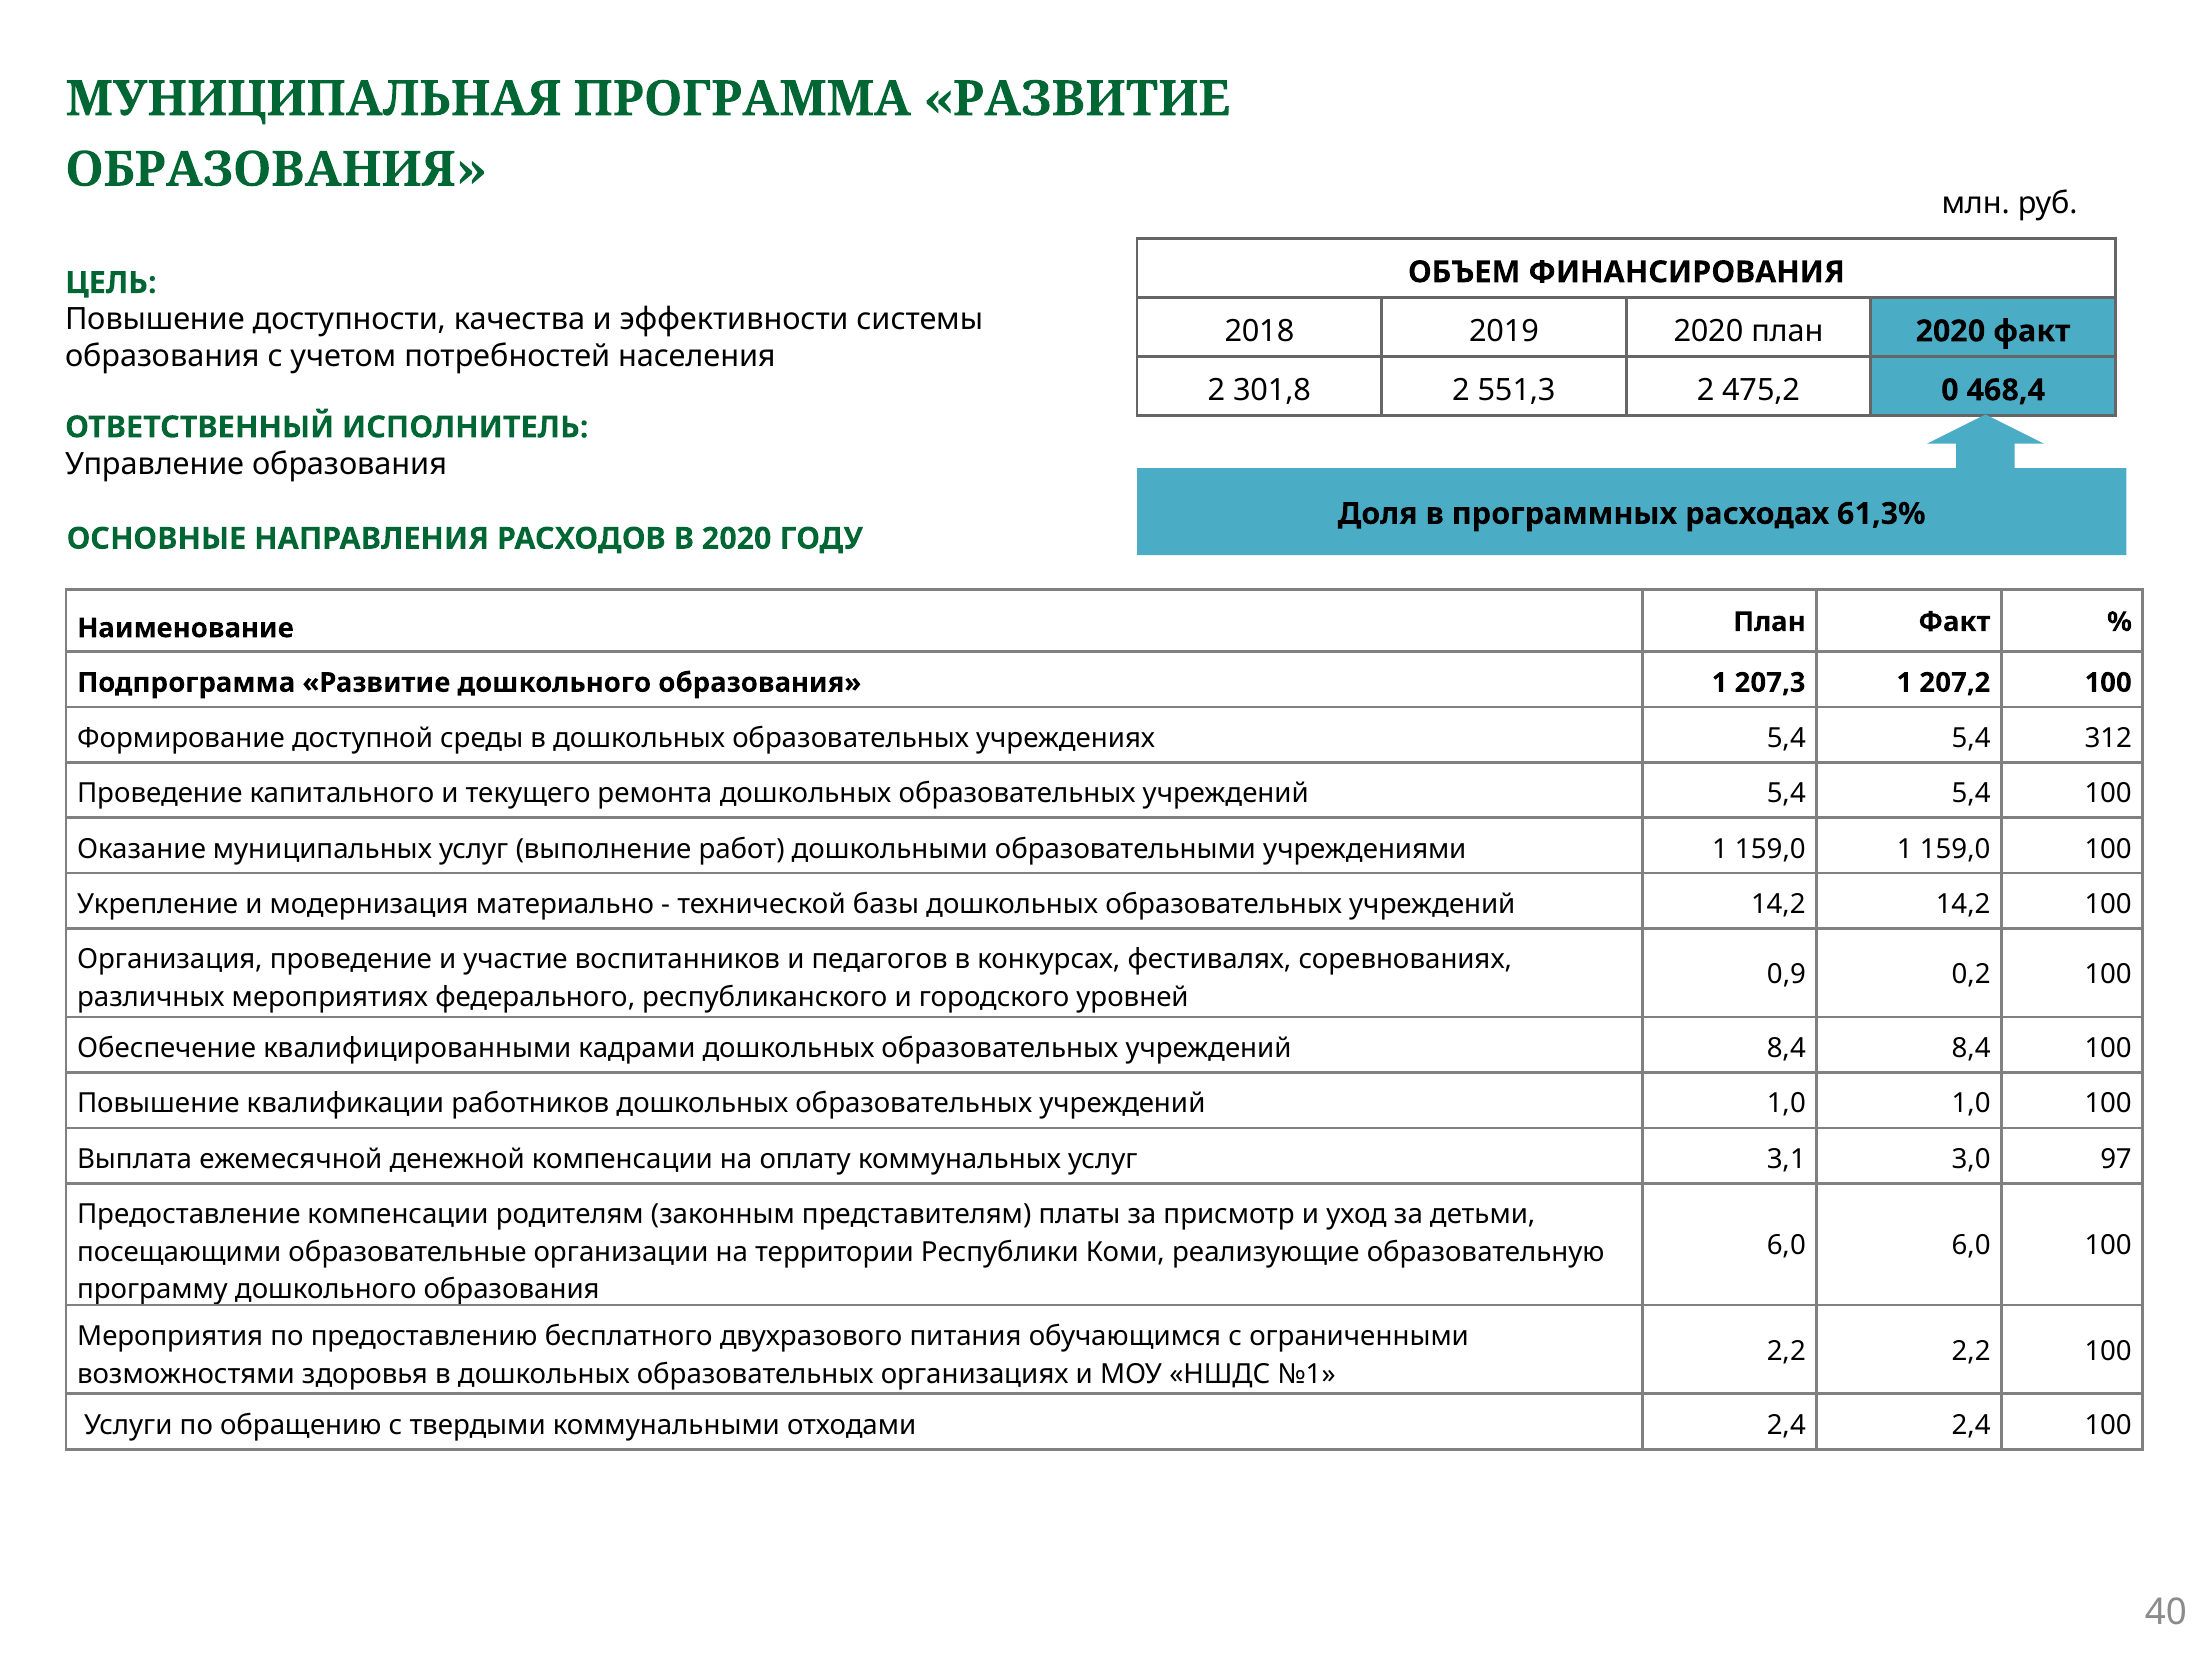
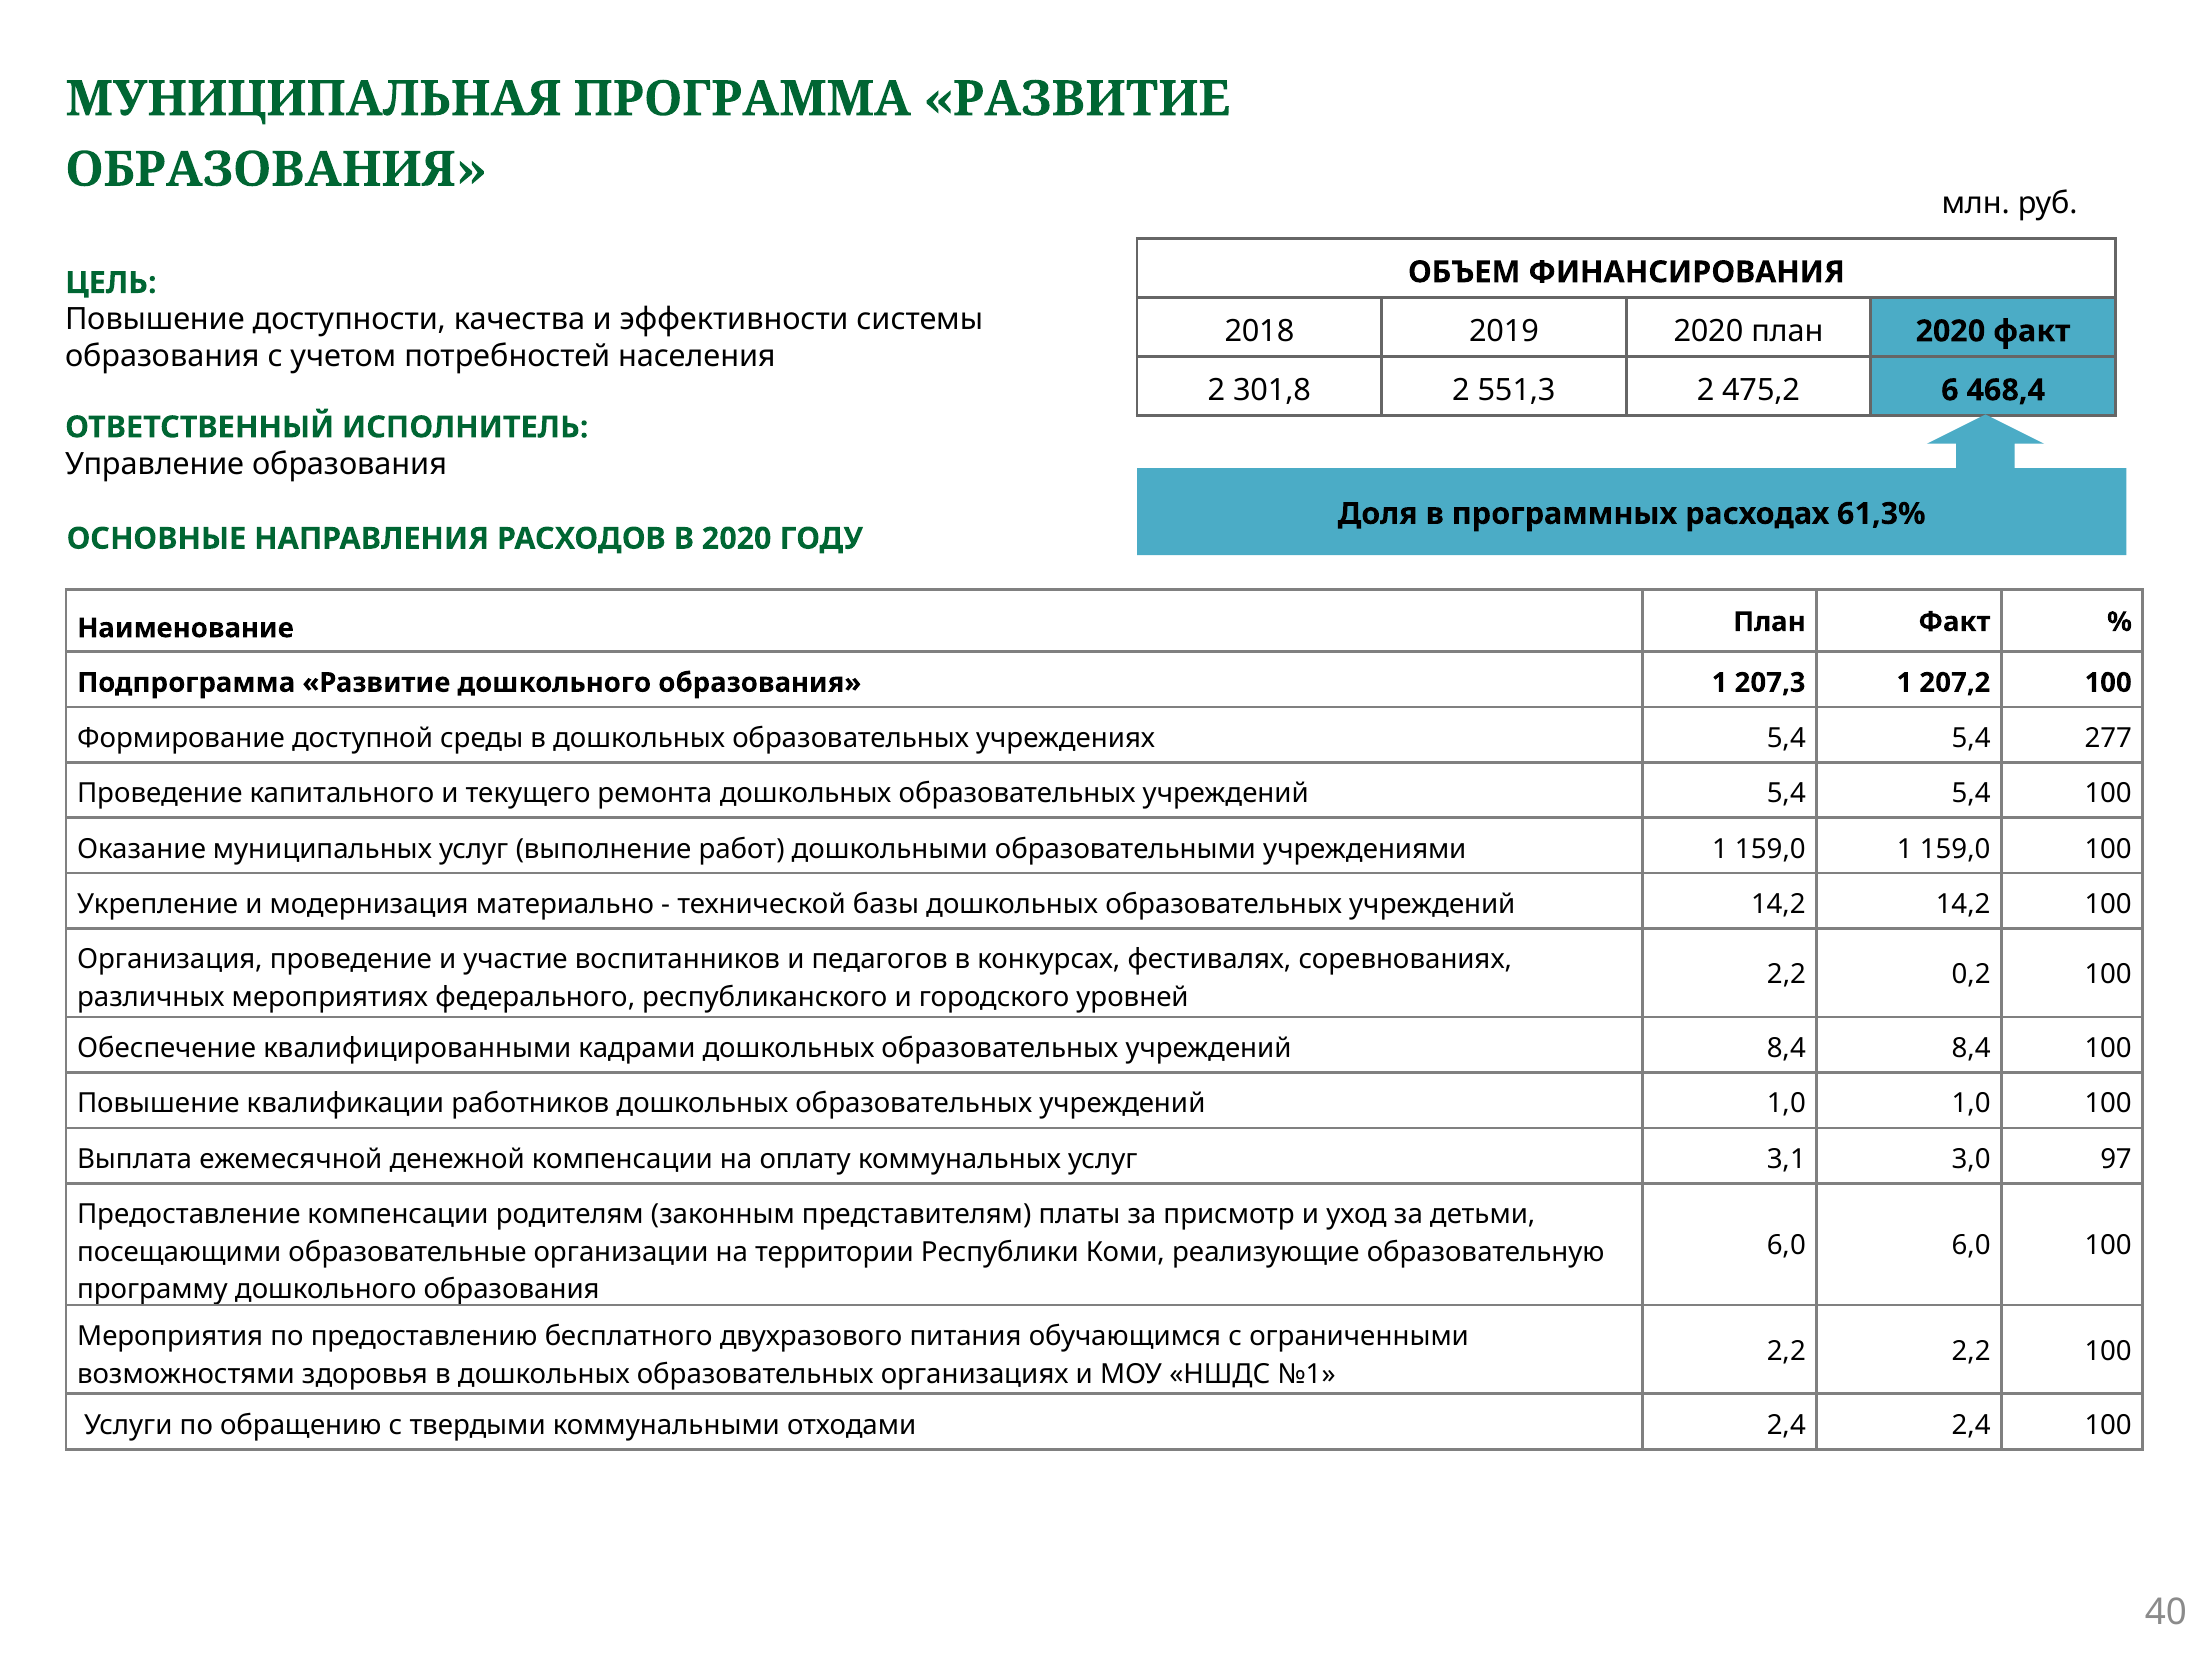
0: 0 -> 6 (1950, 390)
312: 312 -> 277 (2108, 738)
0,9: 0,9 -> 2,2 (1786, 974)
